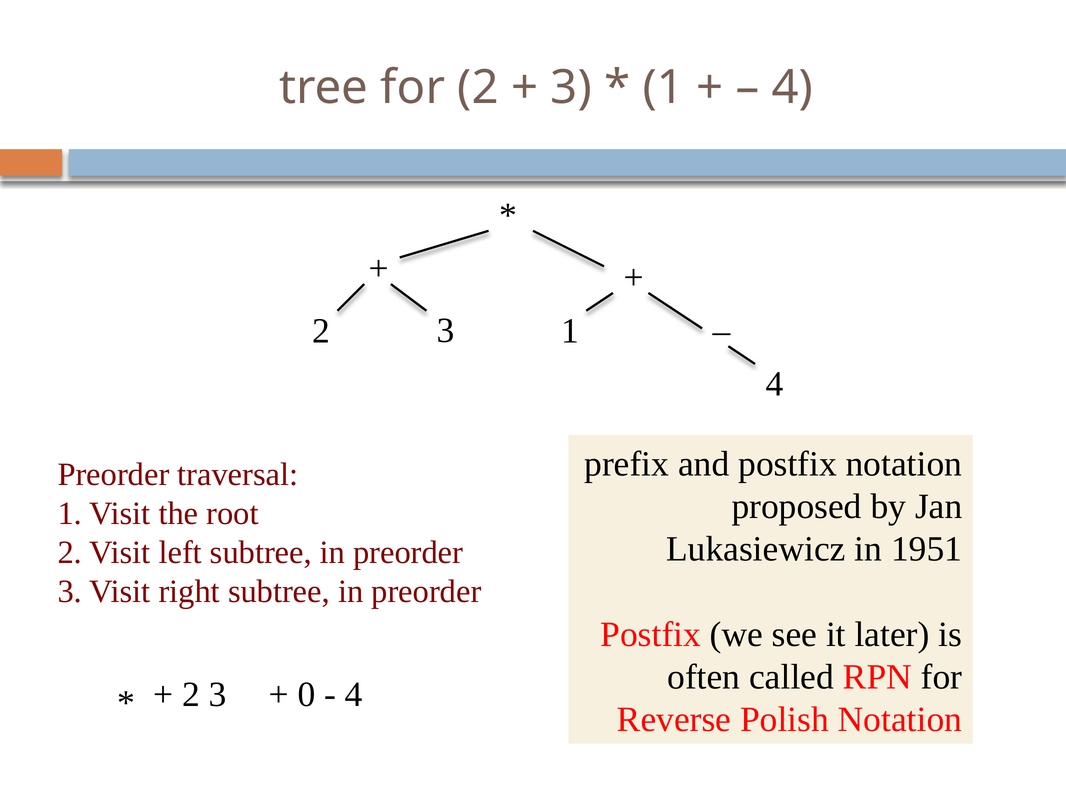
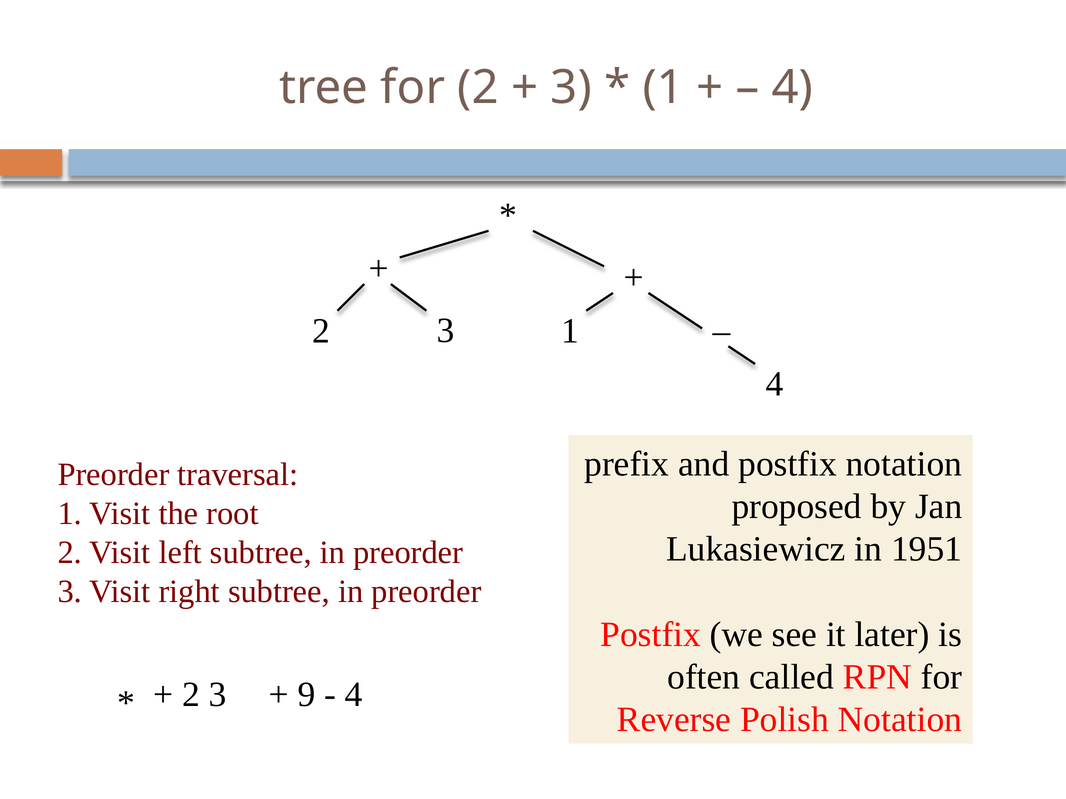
0: 0 -> 9 (306, 695)
